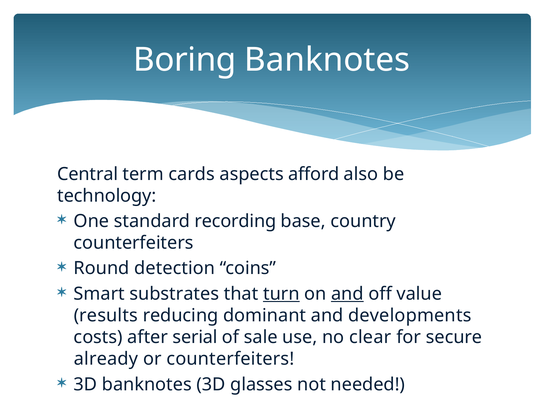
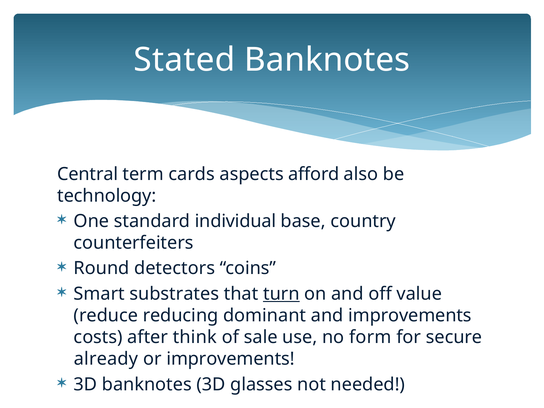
Boring: Boring -> Stated (184, 60)
recording: recording -> individual (235, 221)
detection: detection -> detectors (175, 268)
and underline: present -> none (347, 294)
results: results -> reduce (106, 315)
and developments: developments -> improvements (410, 315)
serial: serial -> think (195, 337)
clear: clear -> form (370, 337)
or counterfeiters: counterfeiters -> improvements (231, 359)
